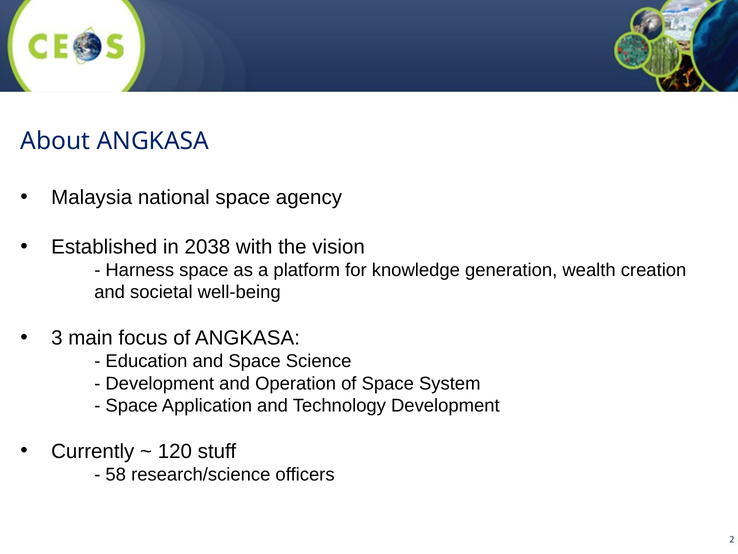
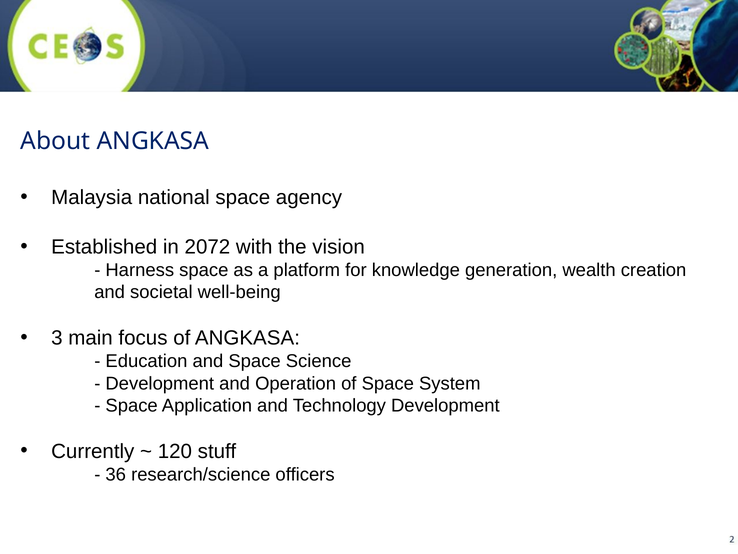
2038: 2038 -> 2072 (207, 247)
58: 58 -> 36 (116, 474)
